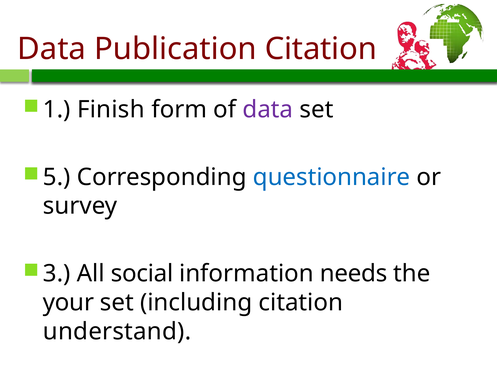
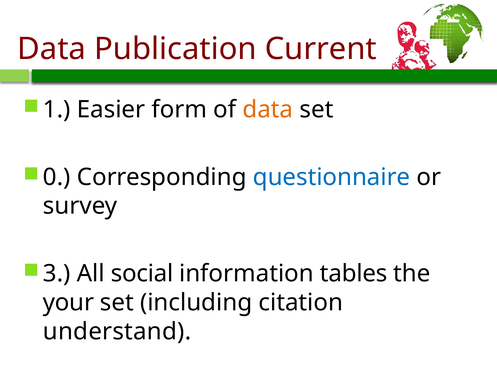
Publication Citation: Citation -> Current (321, 49)
Finish: Finish -> Easier (111, 110)
data colour: purple -> orange (268, 110)
5: 5 -> 0 (57, 177)
needs: needs -> tables (354, 274)
